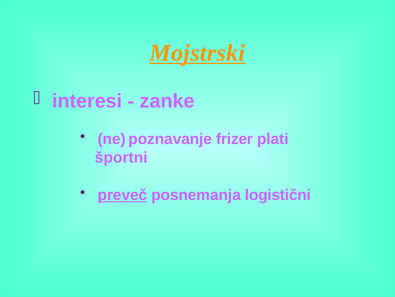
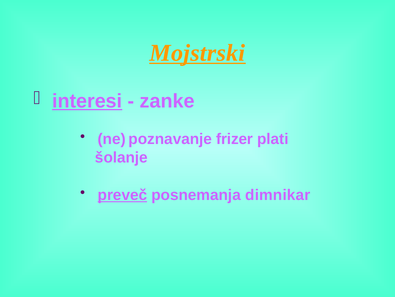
interesi underline: none -> present (87, 101)
športni: športni -> šolanje (121, 157)
logistični: logistični -> dimnikar (278, 195)
